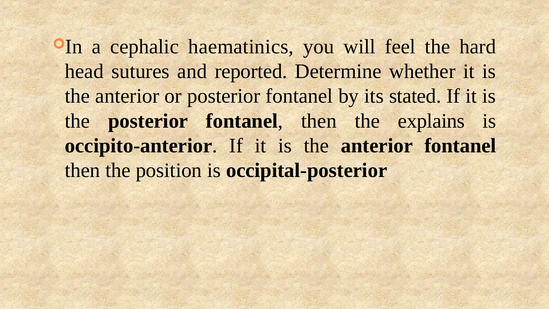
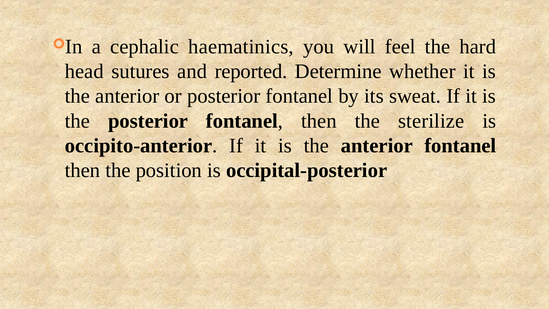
stated: stated -> sweat (415, 96)
explains: explains -> sterilize (431, 121)
